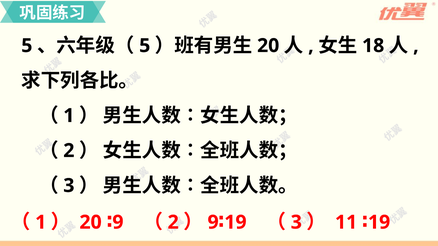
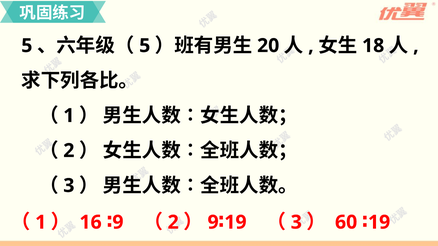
11: 11 -> 60 (346, 223)
20: 20 -> 16 (91, 223)
